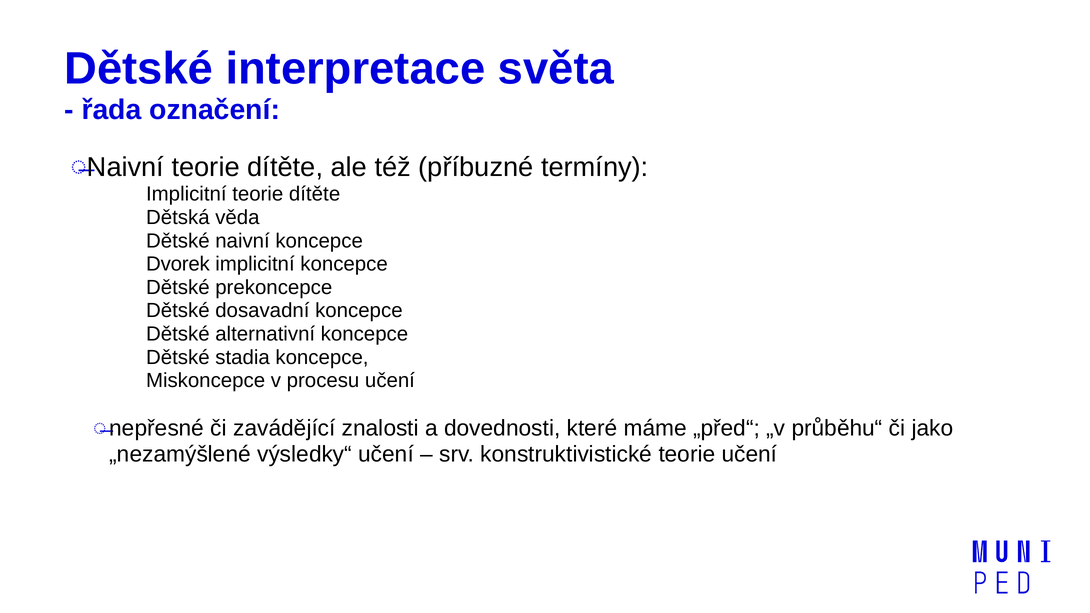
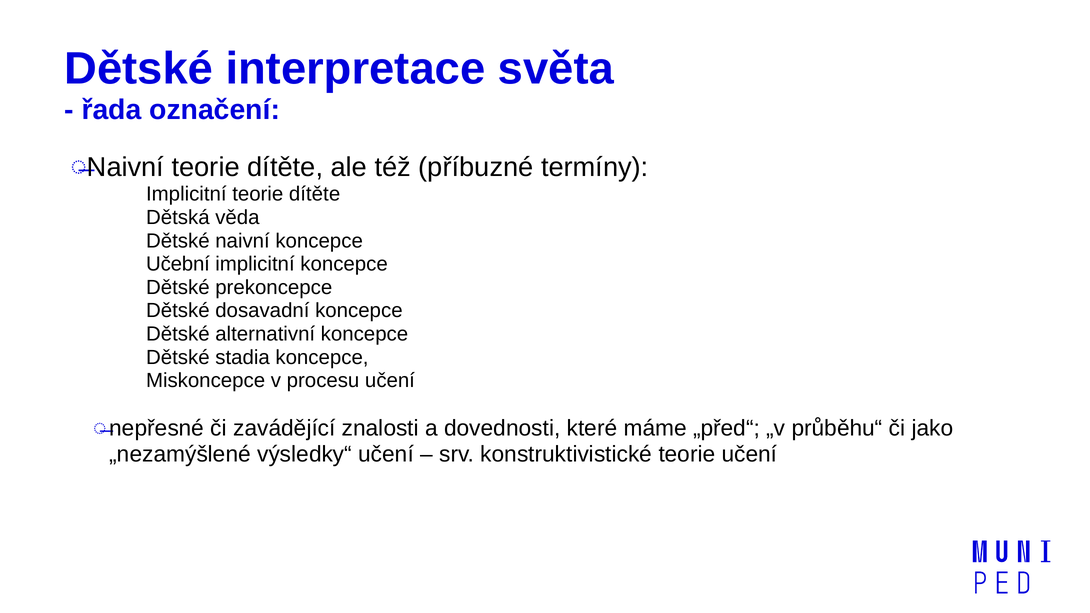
Dvorek: Dvorek -> Učební (178, 264)
